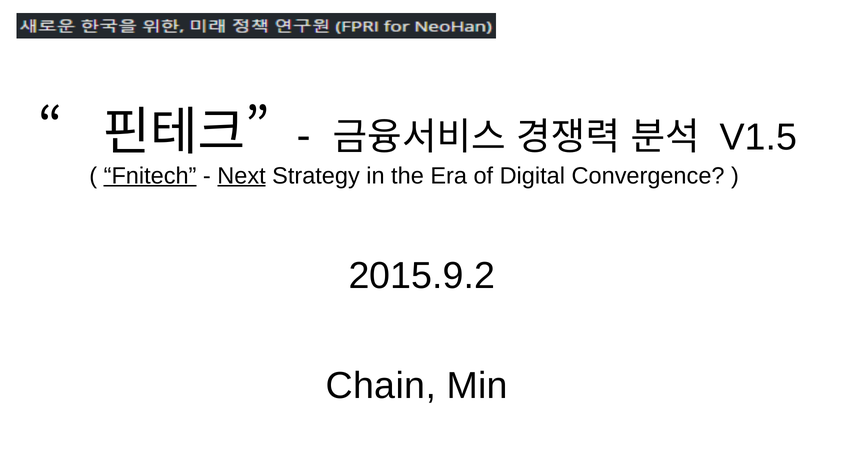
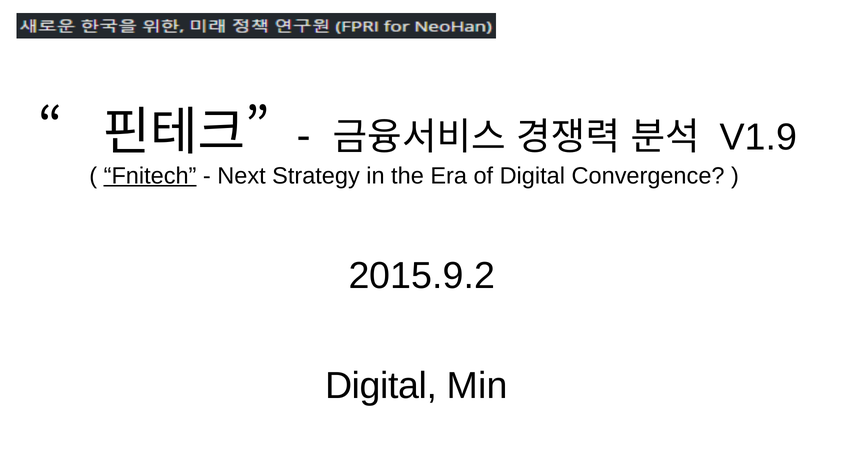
V1.5: V1.5 -> V1.9 (758, 137)
Next underline: present -> none (241, 176)
Chain: Chain -> Digital (381, 386)
